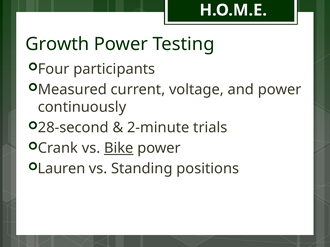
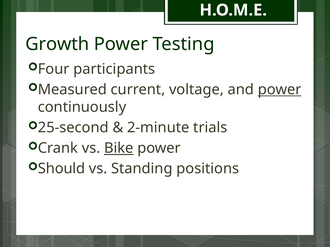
power underline: none -> present (280, 90)
28-second: 28-second -> 25-second (73, 128)
Lauren: Lauren -> Should (62, 169)
